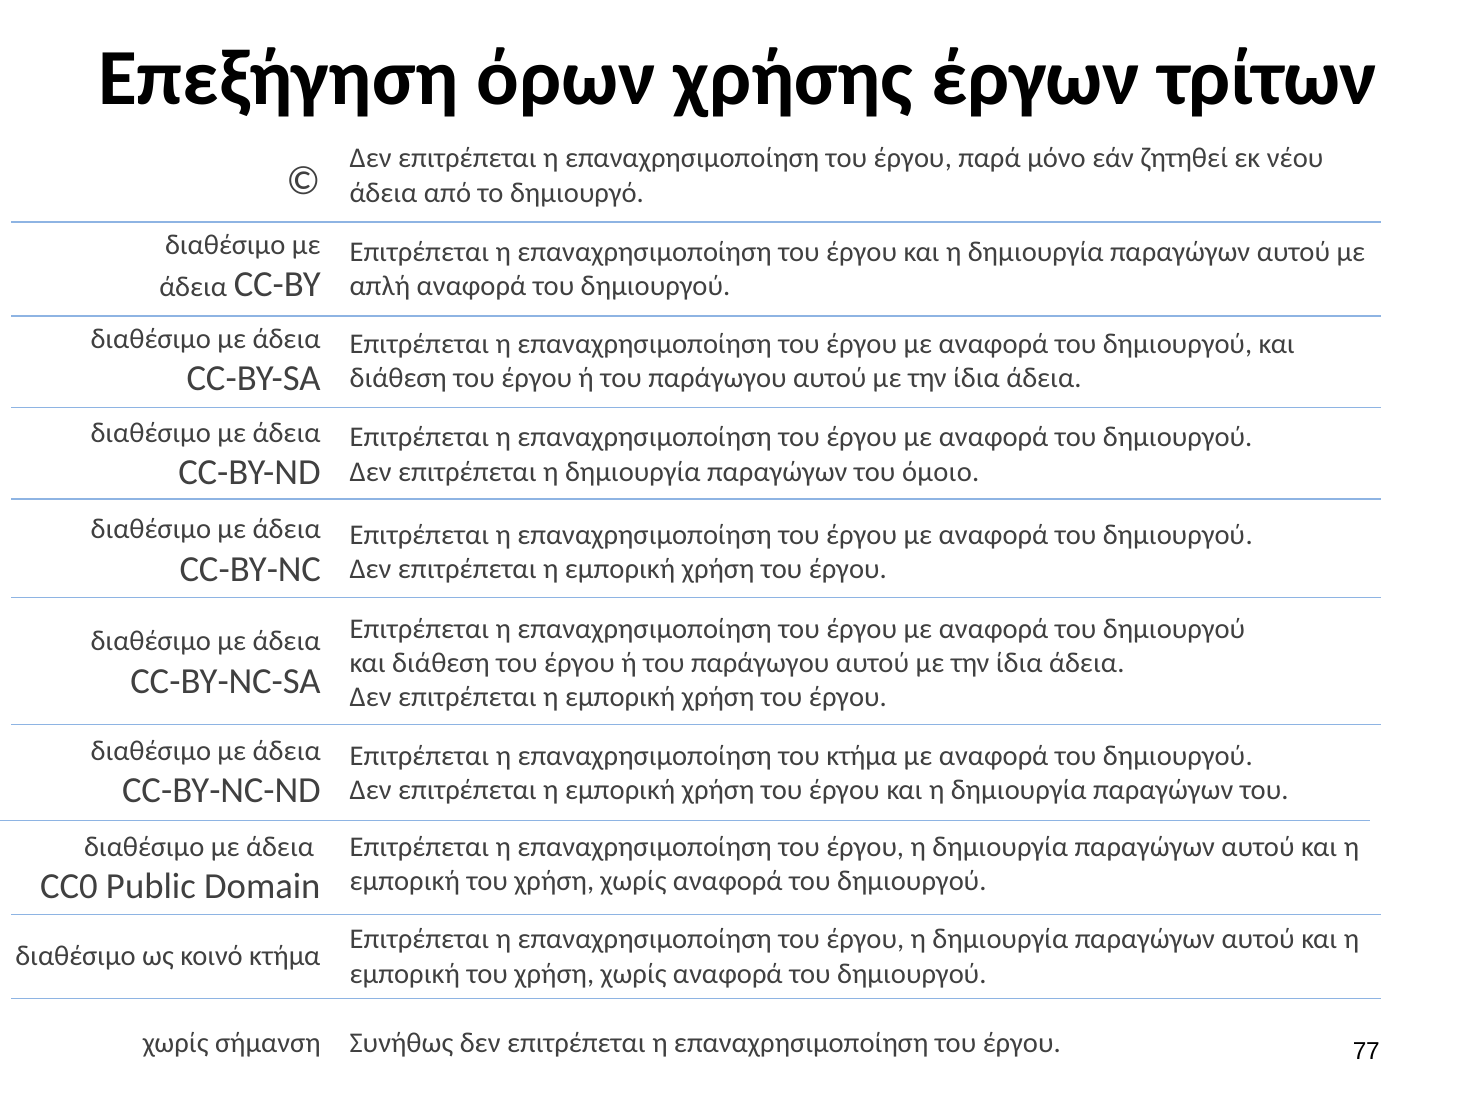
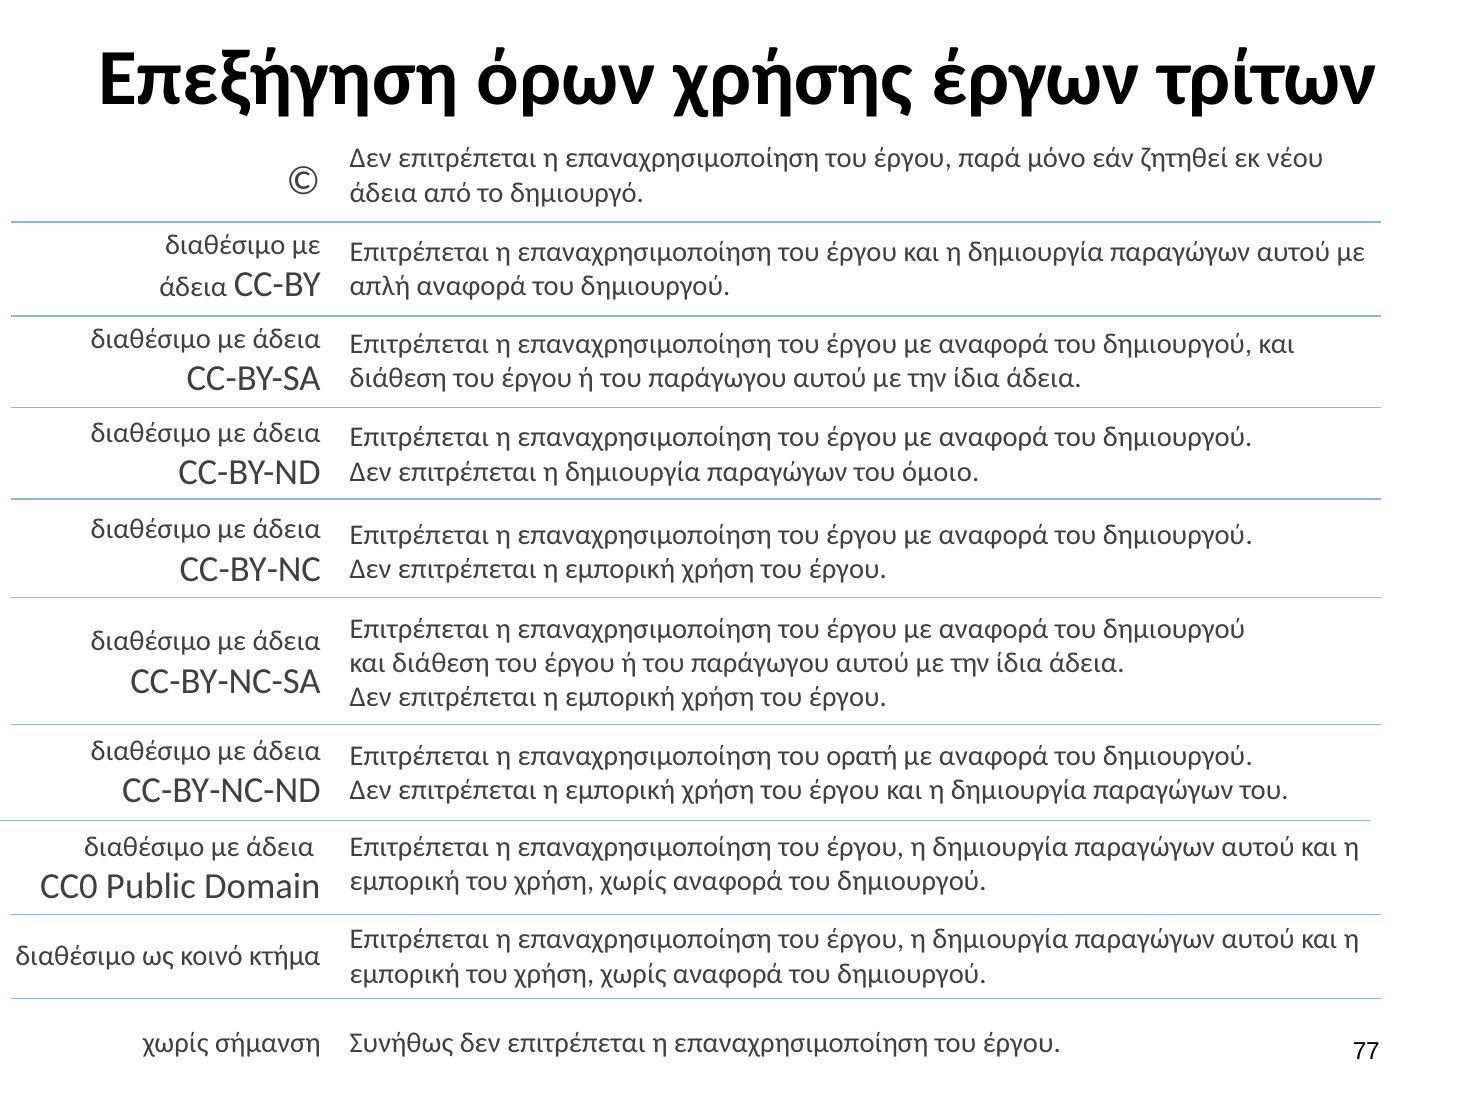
του κτήμα: κτήμα -> ορατή (862, 756)
